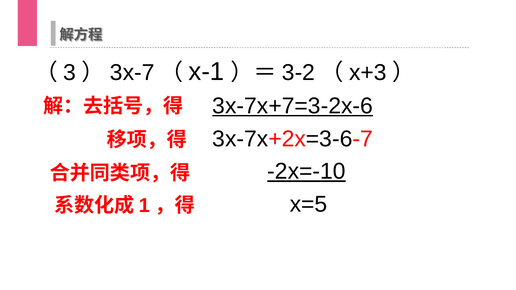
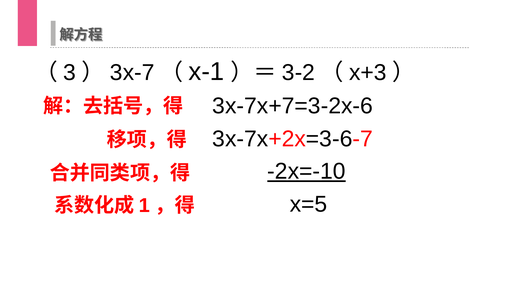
3x-7x+7=3-2x-6 underline: present -> none (293, 106)
